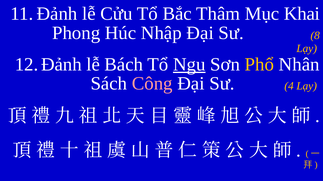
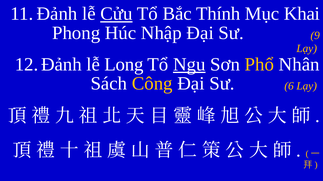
Cửu underline: none -> present (116, 14)
Thâm: Thâm -> Thính (218, 14)
8: 8 -> 9 (315, 36)
Bách: Bách -> Long (124, 65)
Công colour: pink -> yellow (152, 84)
4: 4 -> 6 (289, 86)
